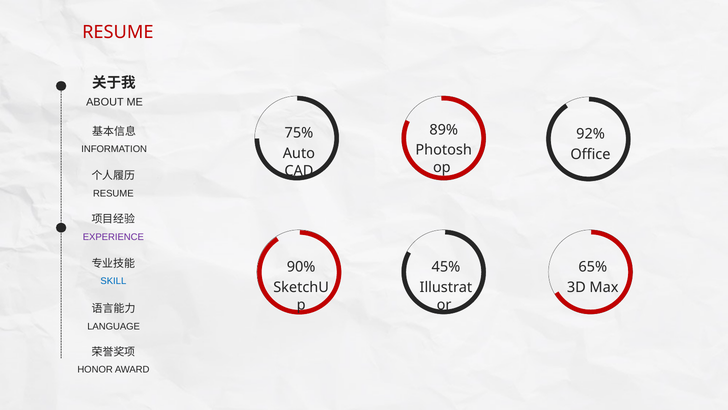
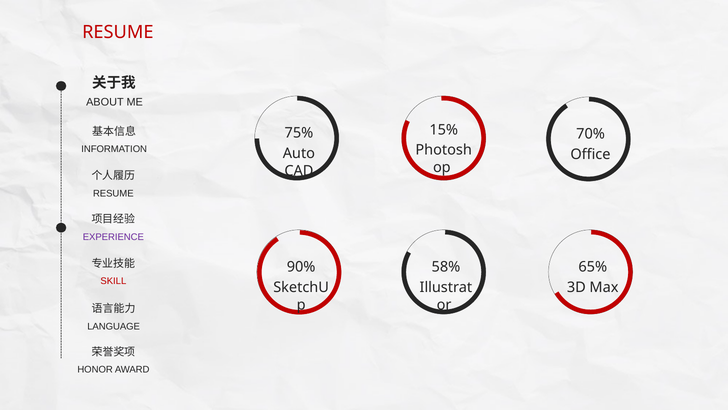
89%: 89% -> 15% (444, 130)
92%: 92% -> 70% (591, 134)
45%: 45% -> 58% (446, 267)
SKILL colour: blue -> red (113, 281)
